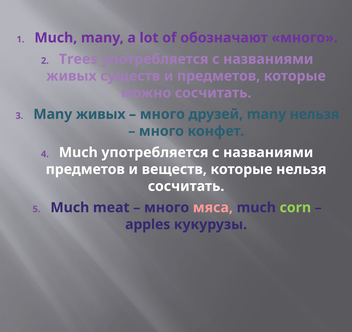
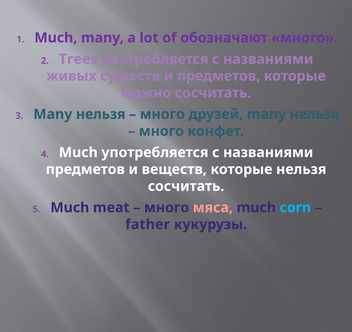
живых: живых -> нельзя (101, 114)
corn colour: light green -> light blue (295, 208)
apples: apples -> father (148, 225)
